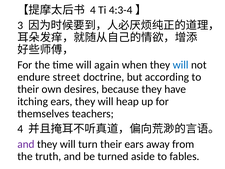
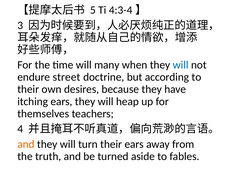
4: 4 -> 5 (93, 10)
again: again -> many (107, 65)
and colour: purple -> orange (26, 144)
